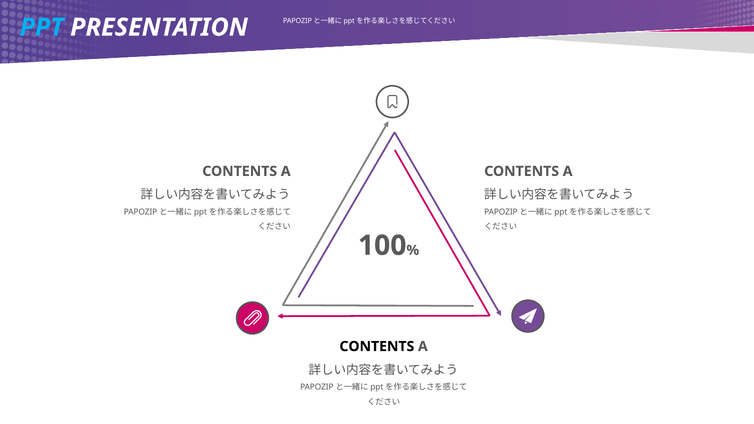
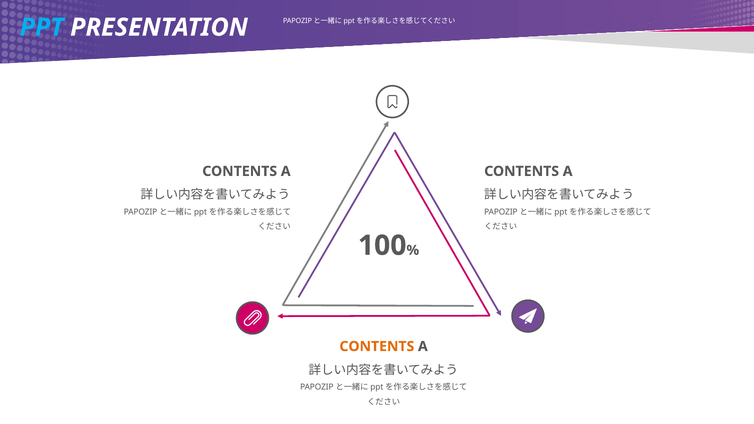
CONTENTS colour: black -> orange (377, 347)
